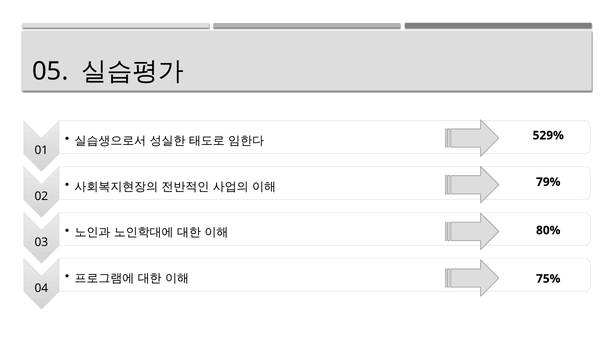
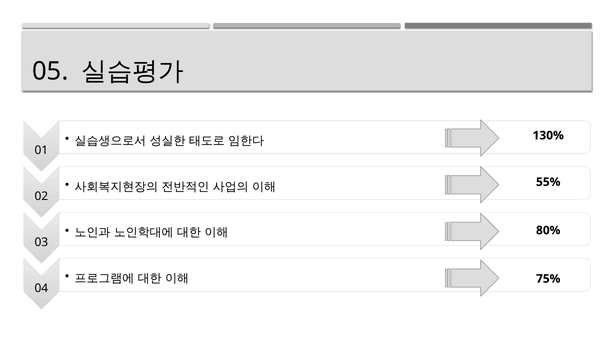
529%: 529% -> 130% (548, 136)
79%: 79% -> 55% (548, 182)
